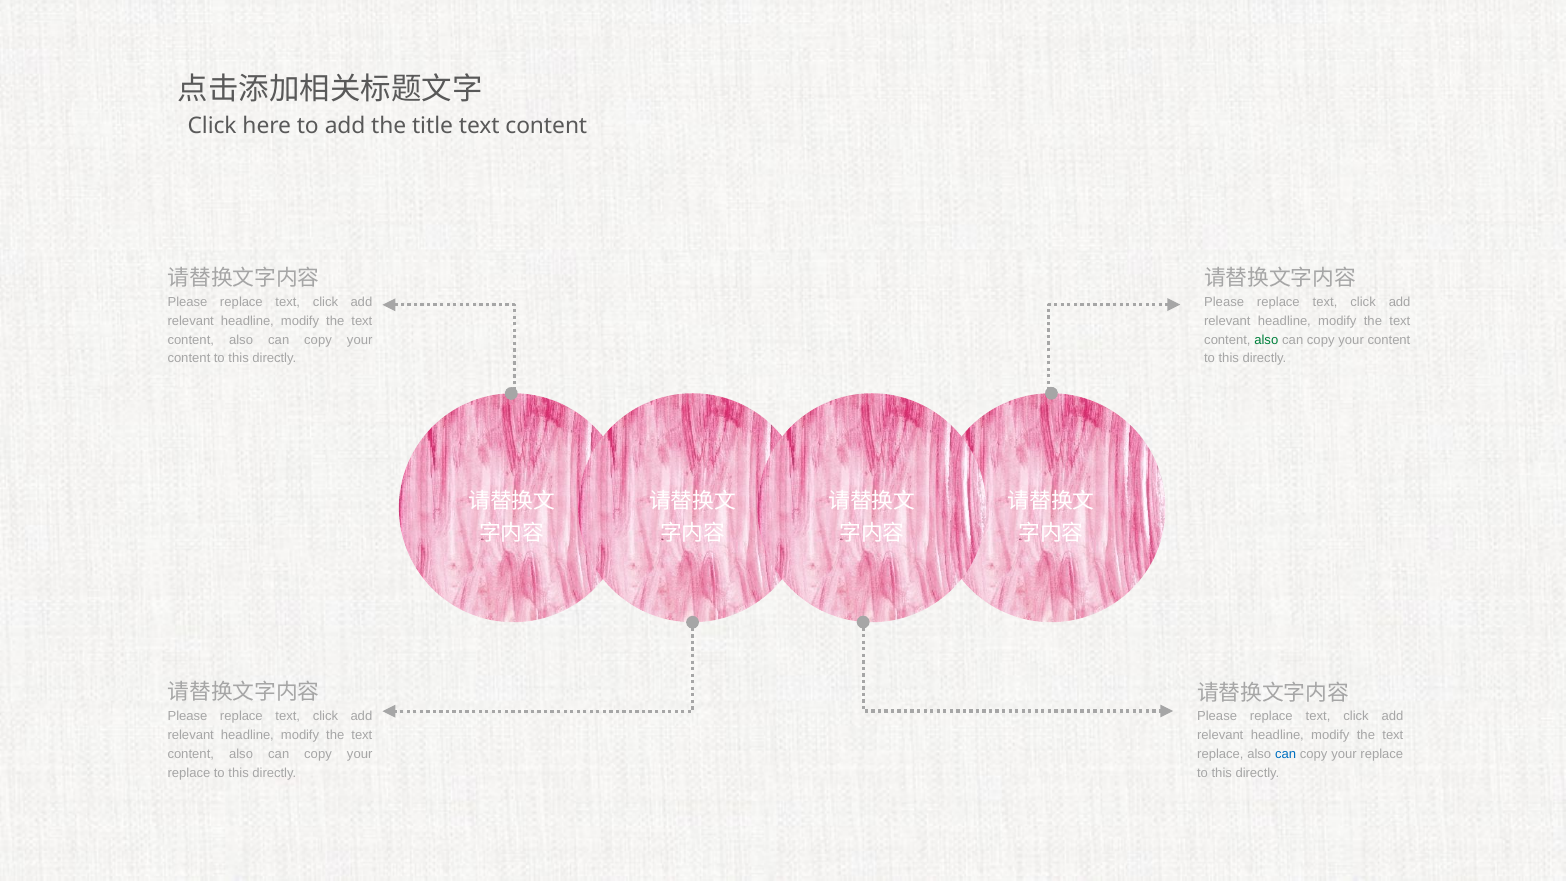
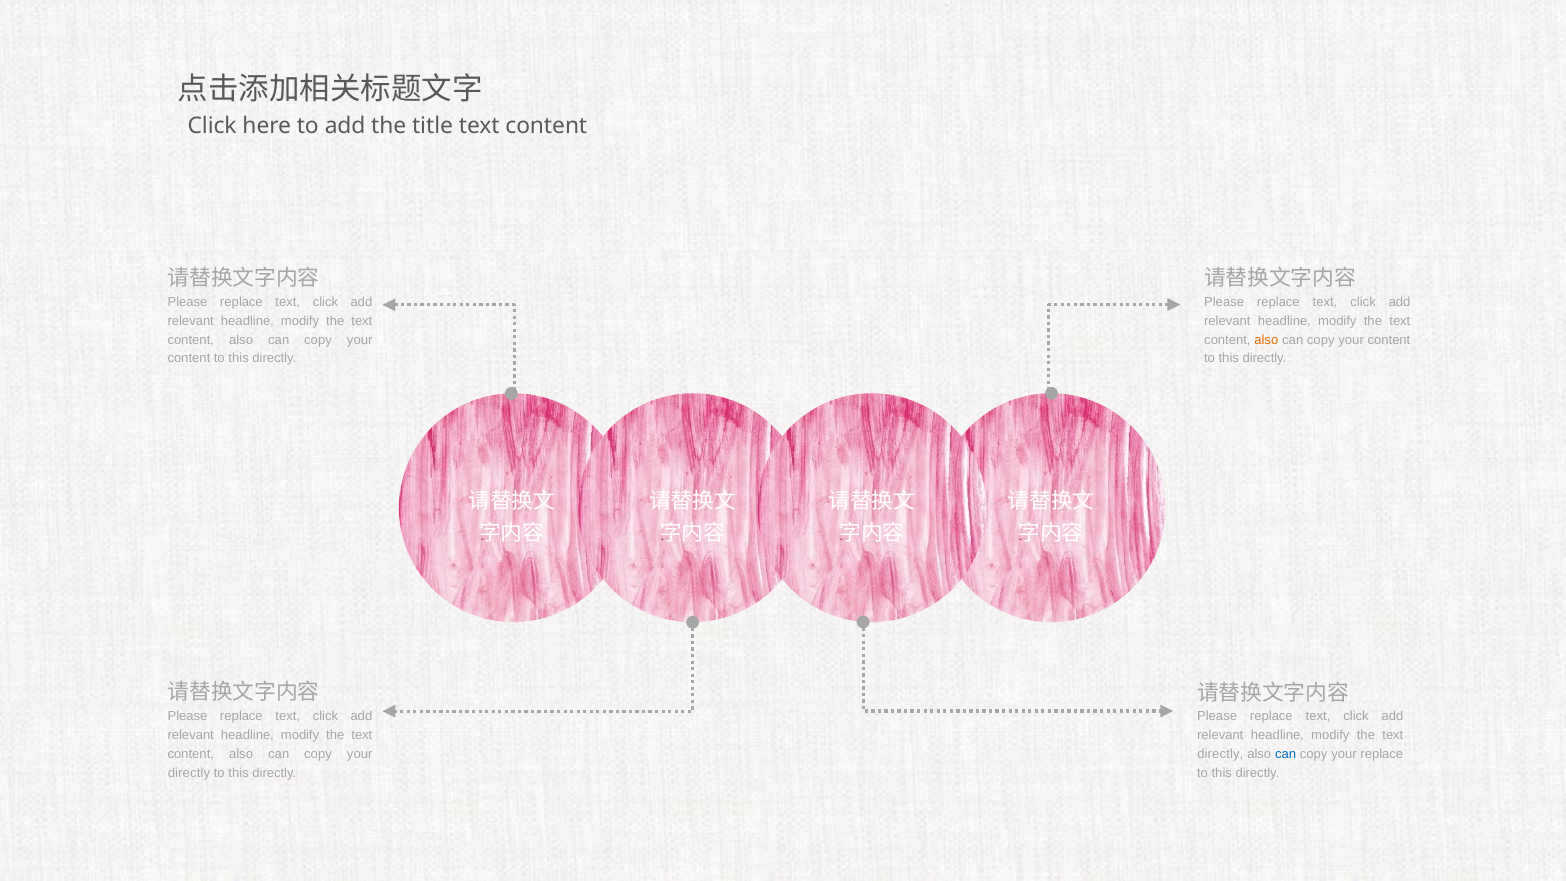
also colour: green -> orange (1266, 340)
replace: replace -> directly (1220, 754)
replace: replace -> directly (189, 773)
